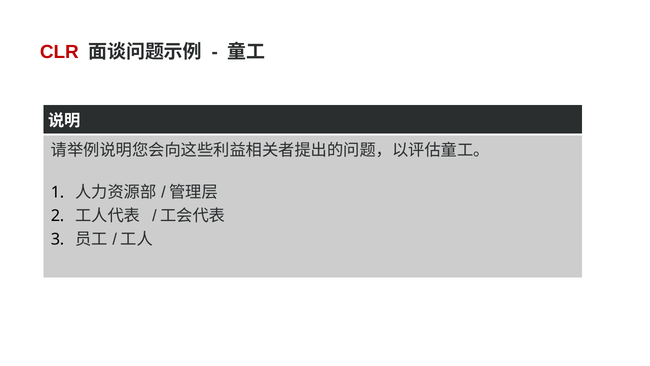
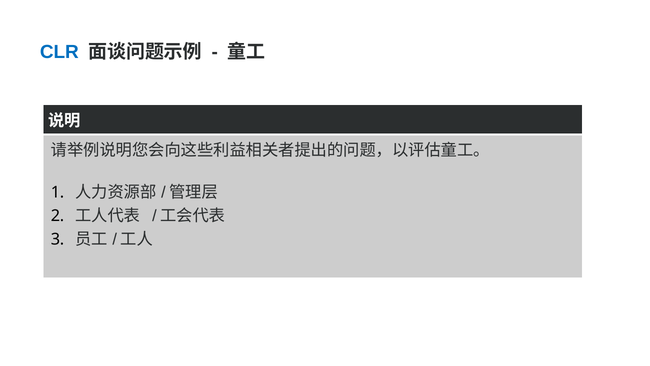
CLR colour: red -> blue (59, 52)
